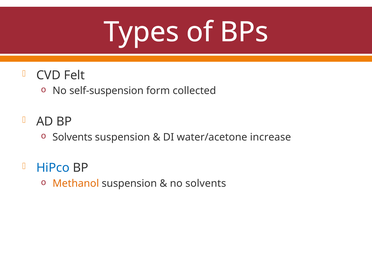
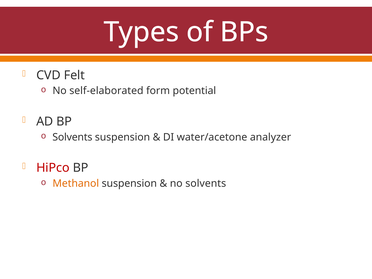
self-suspension: self-suspension -> self-elaborated (106, 91)
collected: collected -> potential (194, 91)
increase: increase -> analyzer (271, 137)
HiPco colour: blue -> red (53, 168)
